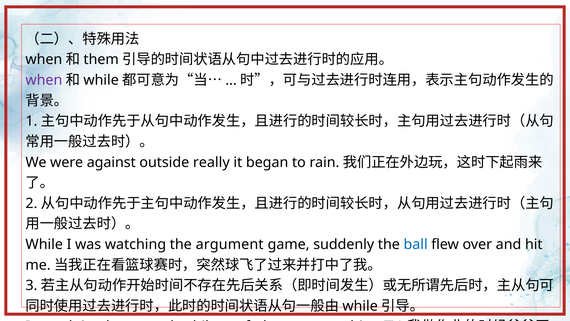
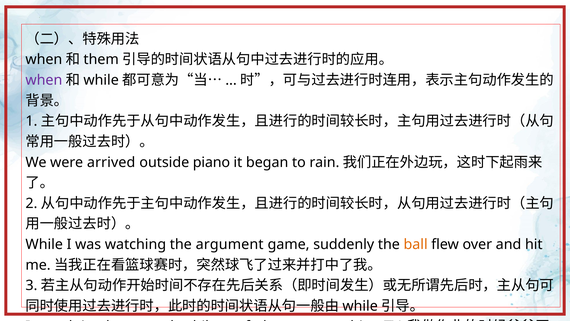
against: against -> arrived (111, 162)
really: really -> piano (211, 162)
ball colour: blue -> orange (416, 244)
